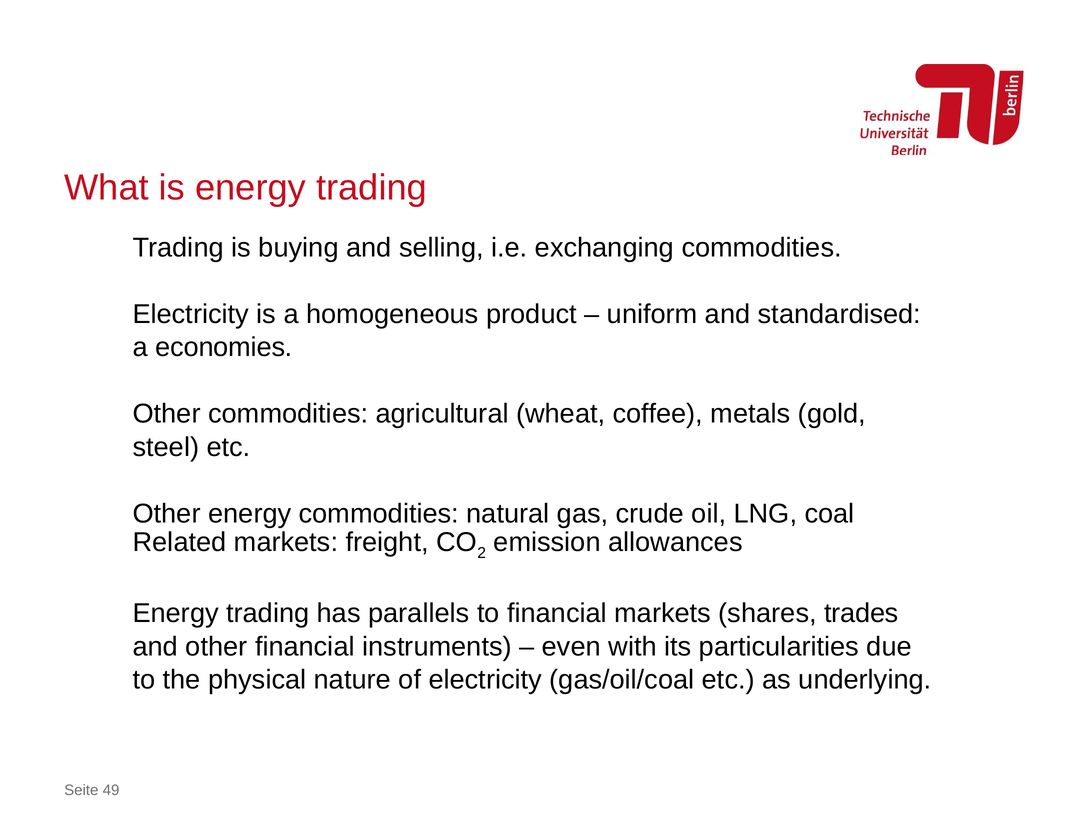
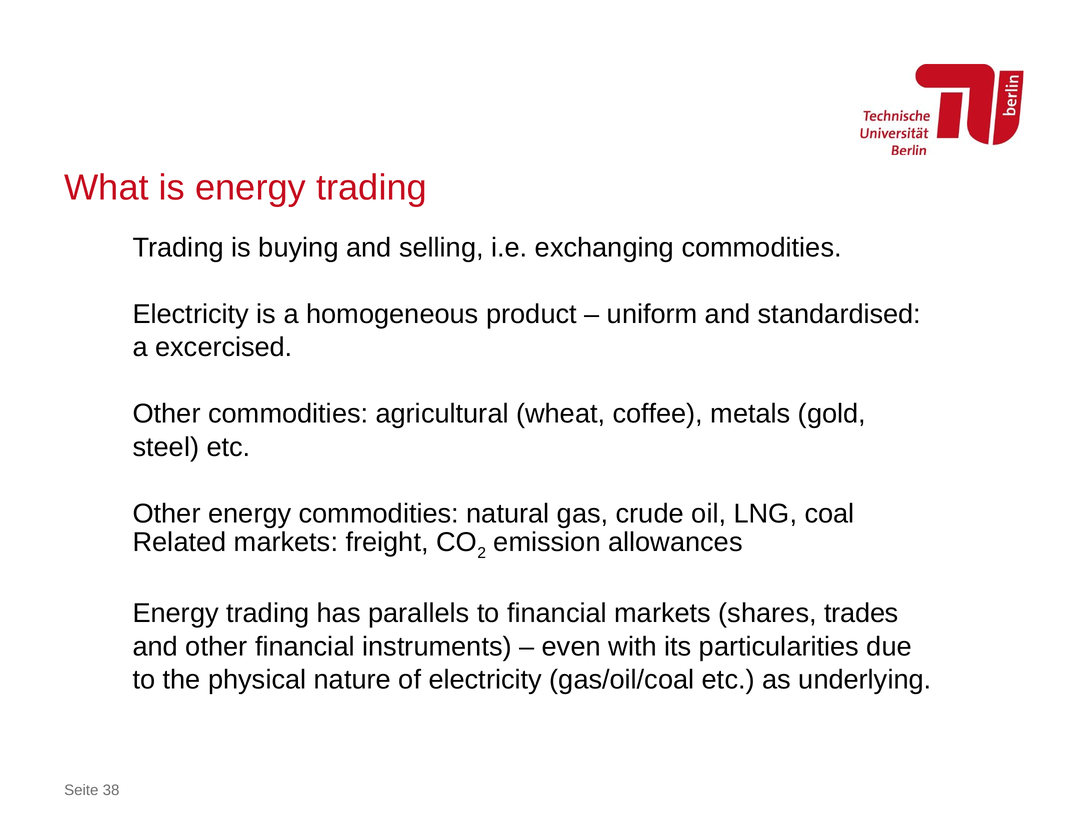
economies: economies -> excercised (224, 347)
49: 49 -> 38 (111, 790)
